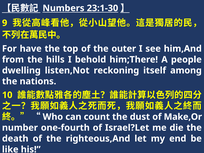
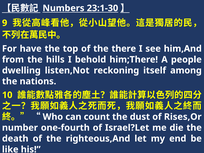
outer: outer -> there (124, 49)
Make,Or: Make,Or -> Rises,Or (183, 117)
